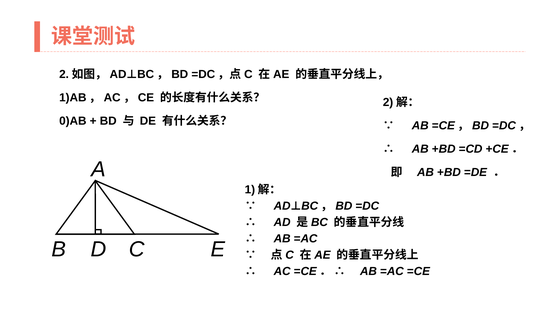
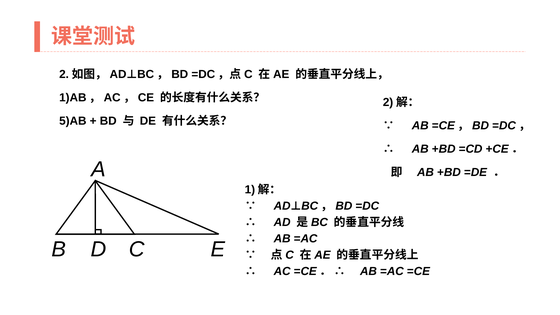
0)AB: 0)AB -> 5)AB (73, 121)
